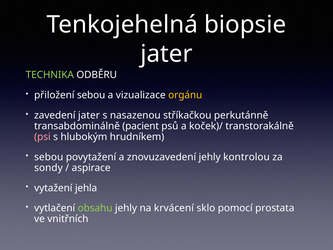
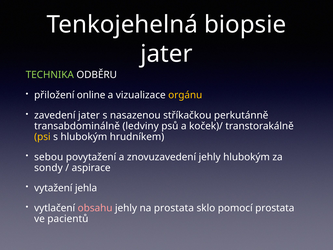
přiložení sebou: sebou -> online (91, 95)
pacient: pacient -> ledviny (141, 126)
psi colour: pink -> yellow (42, 137)
jehly kontrolou: kontrolou -> hlubokým (247, 157)
obsahu colour: light green -> pink (95, 208)
na krvácení: krvácení -> prostata (174, 208)
vnitřních: vnitřních -> pacientů (68, 219)
